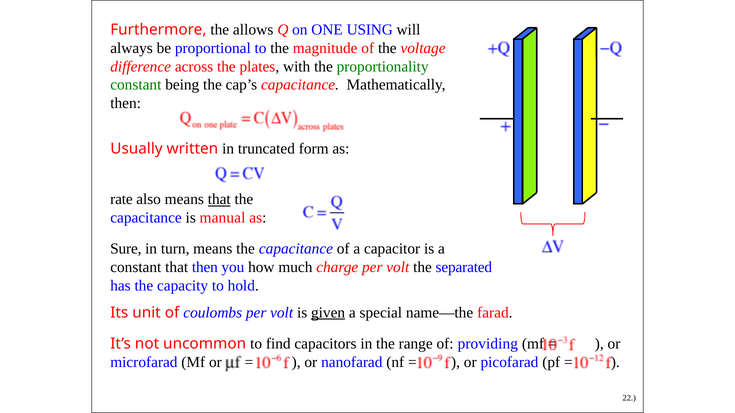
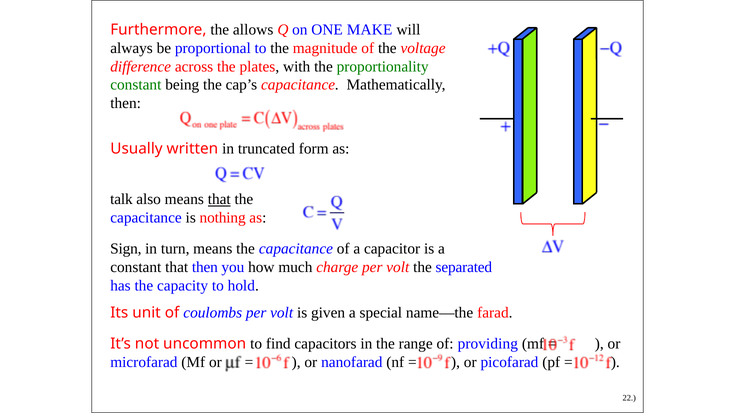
USING: USING -> MAKE (370, 30)
rate: rate -> talk (121, 200)
manual: manual -> nothing (223, 218)
Sure: Sure -> Sign (126, 249)
given underline: present -> none (328, 313)
